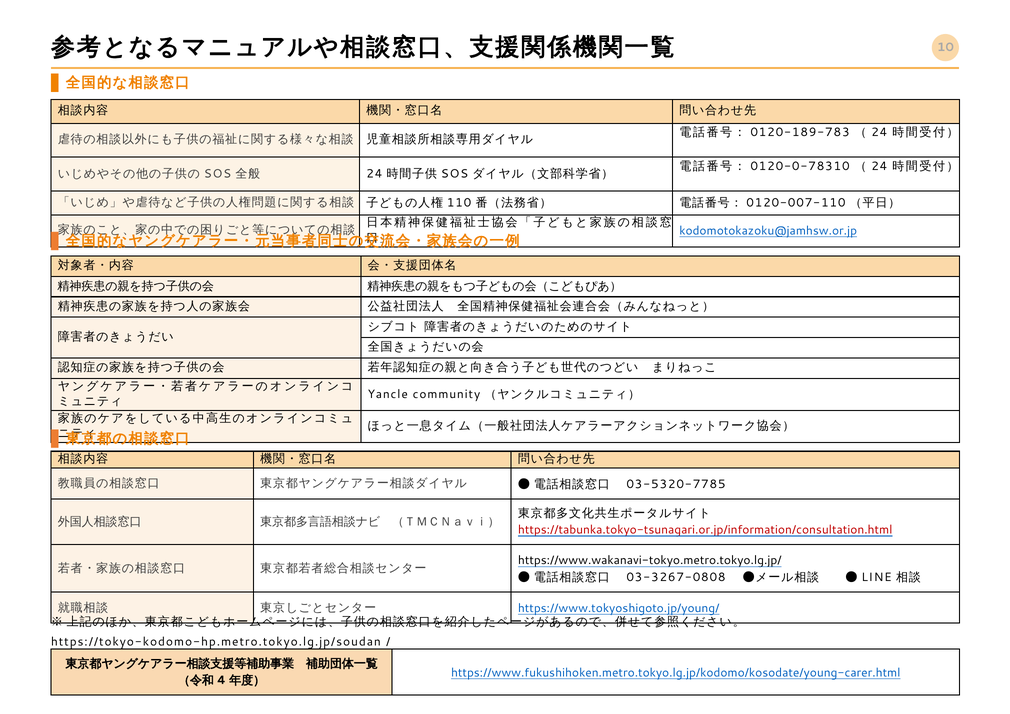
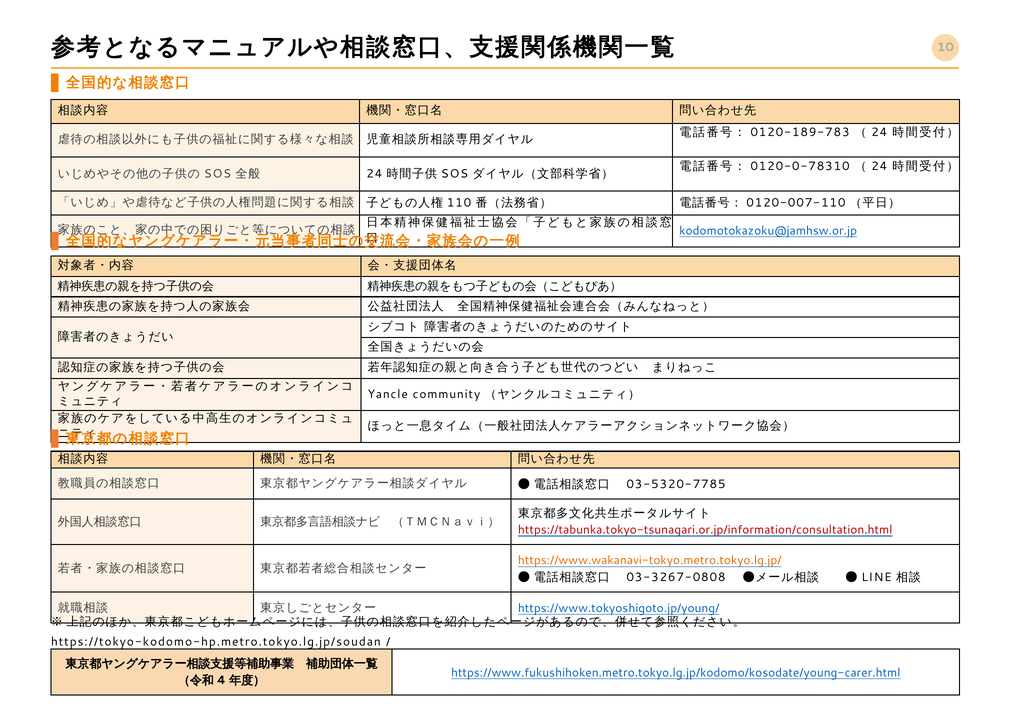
https://www.wakanavi-tokyo.metro.tokyo.lg.jp/ colour: black -> orange (650, 560)
